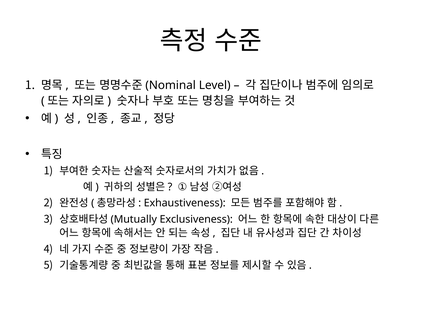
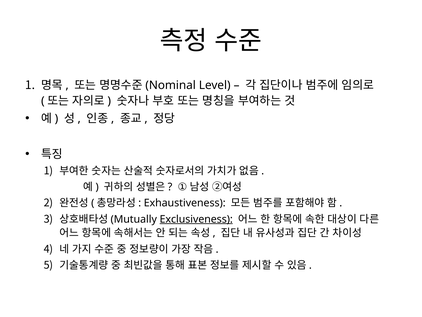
Exclusiveness underline: none -> present (196, 219)
